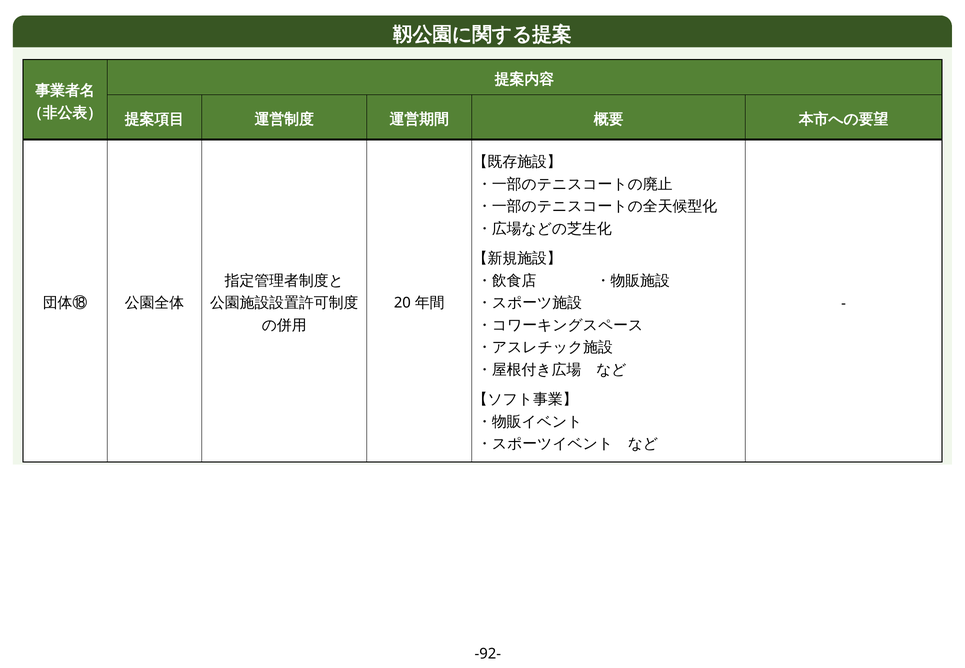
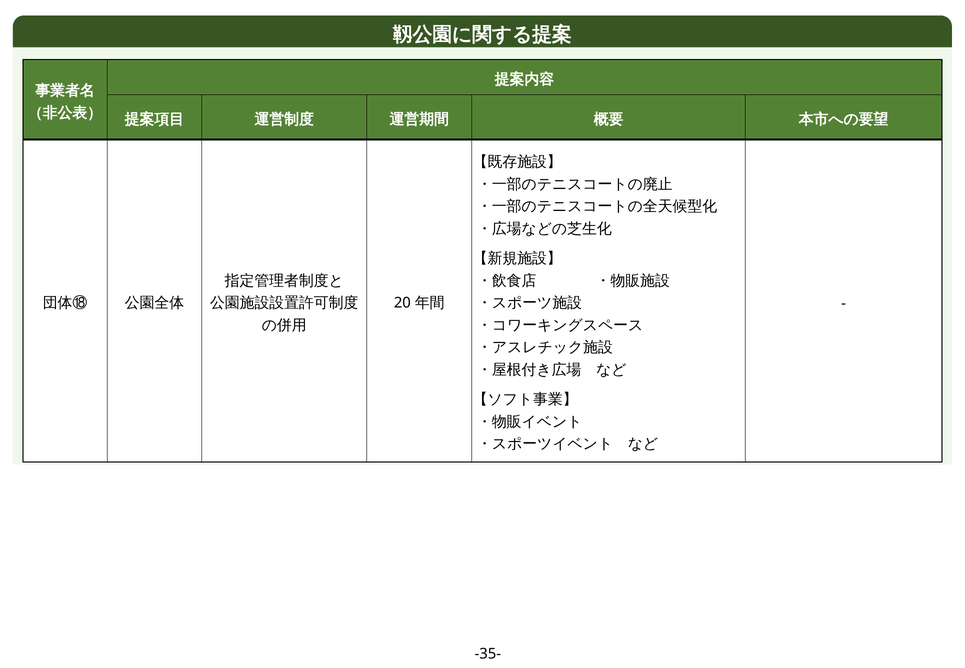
-92-: -92- -> -35- (488, 654)
